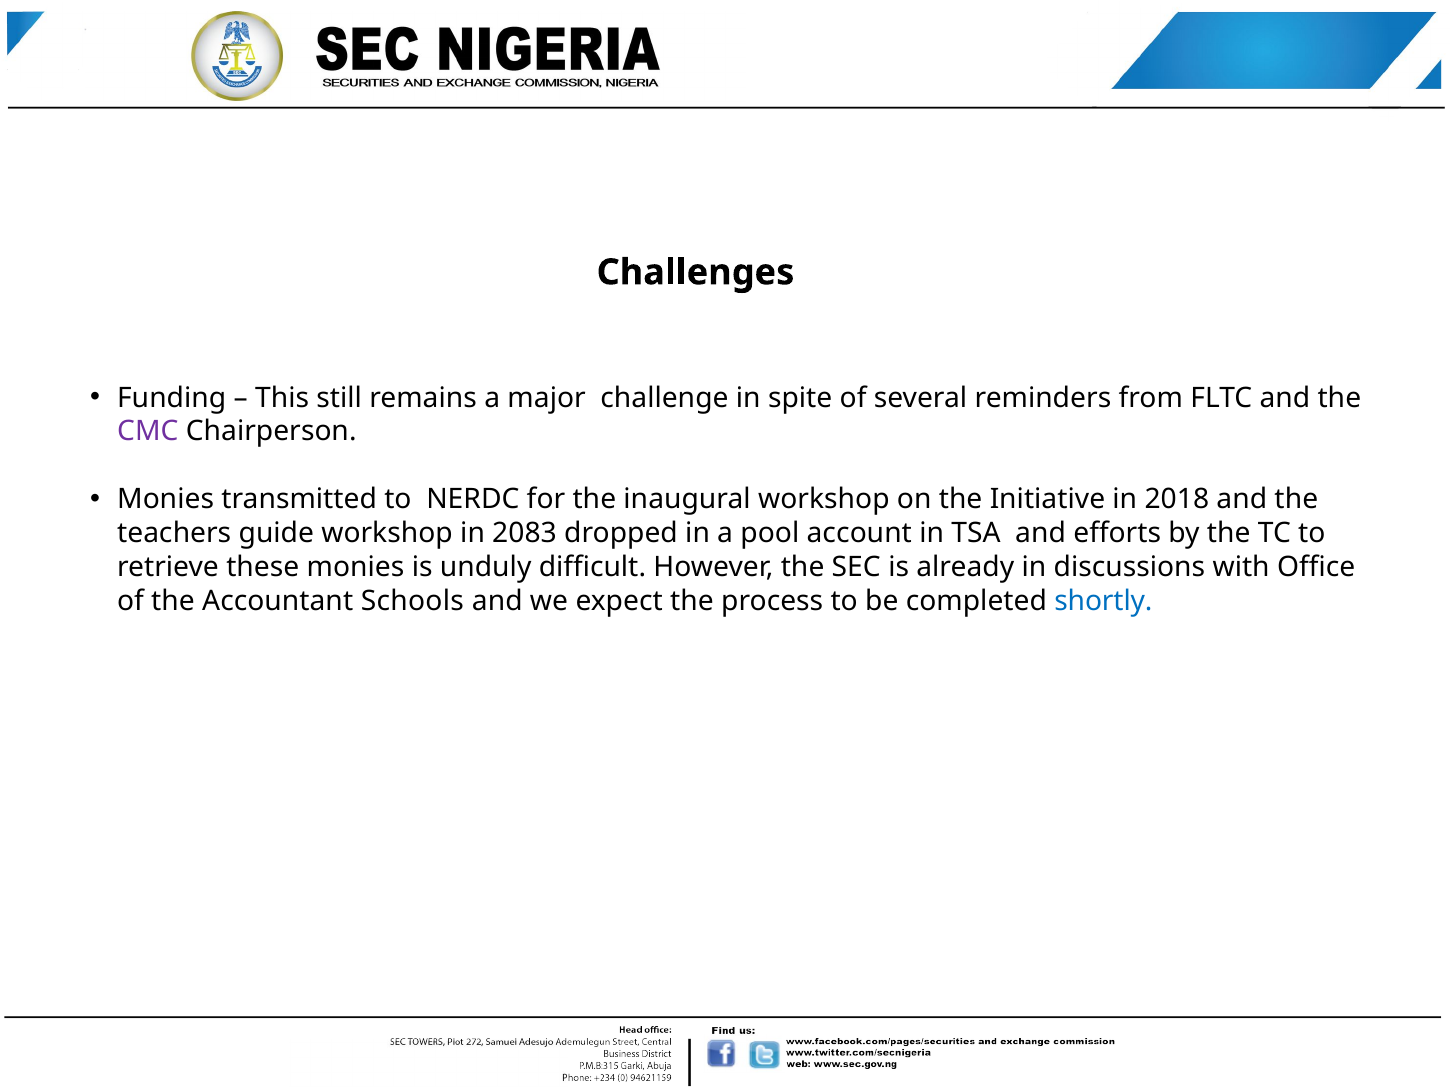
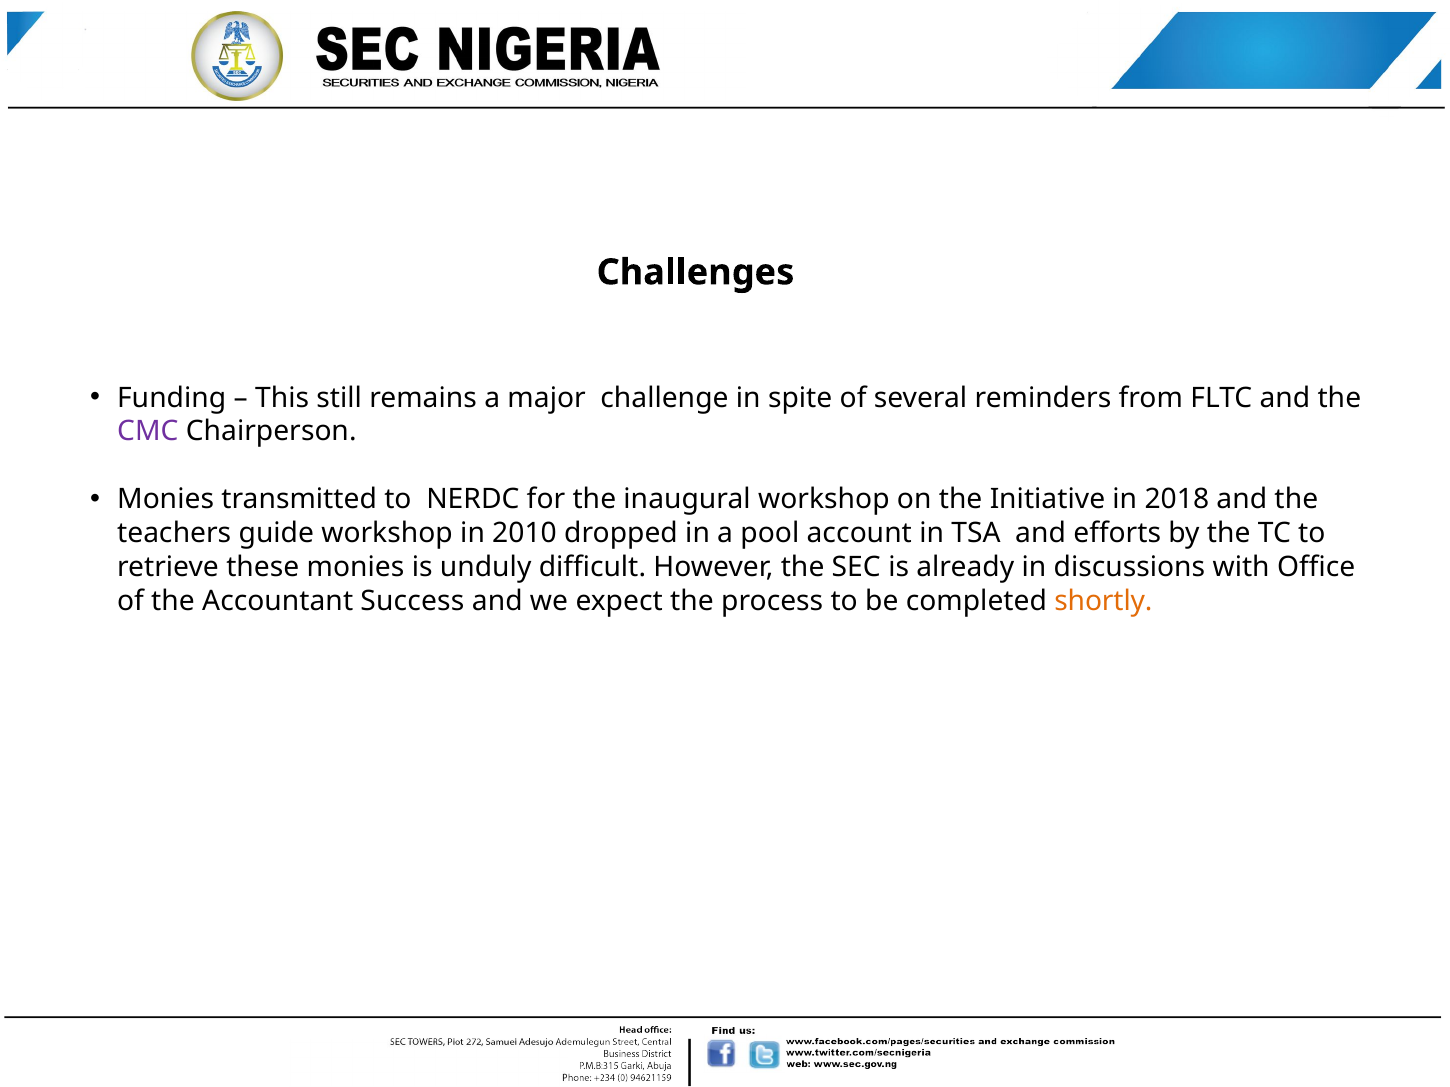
2083: 2083 -> 2010 (525, 533)
Schools: Schools -> Success (412, 601)
shortly colour: blue -> orange (1103, 601)
